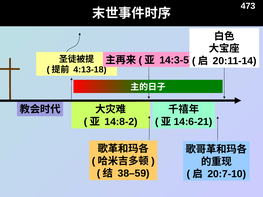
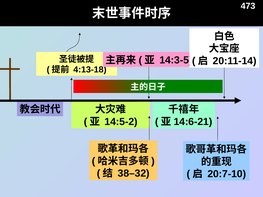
14:8-2: 14:8-2 -> 14:5-2 (121, 122)
38–59: 38–59 -> 38–32 (134, 174)
